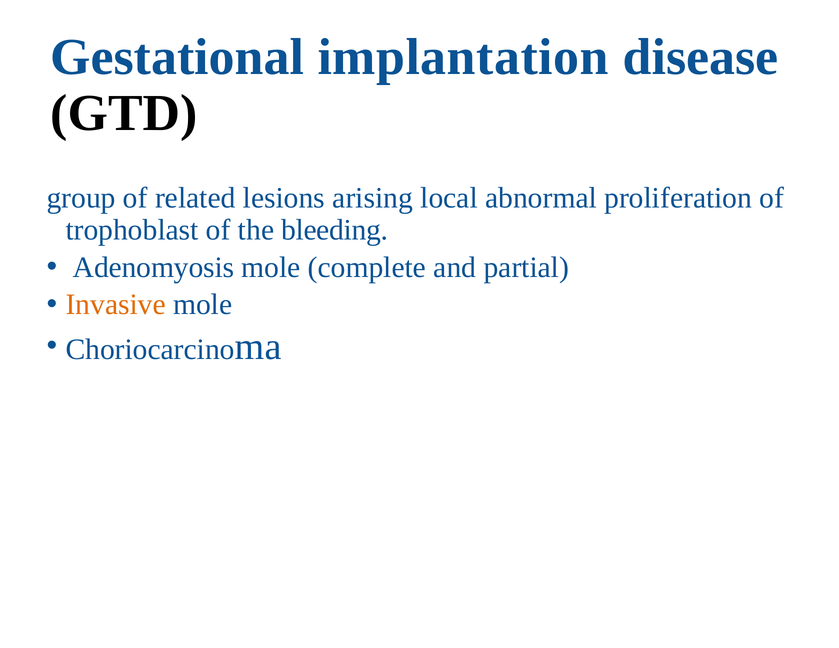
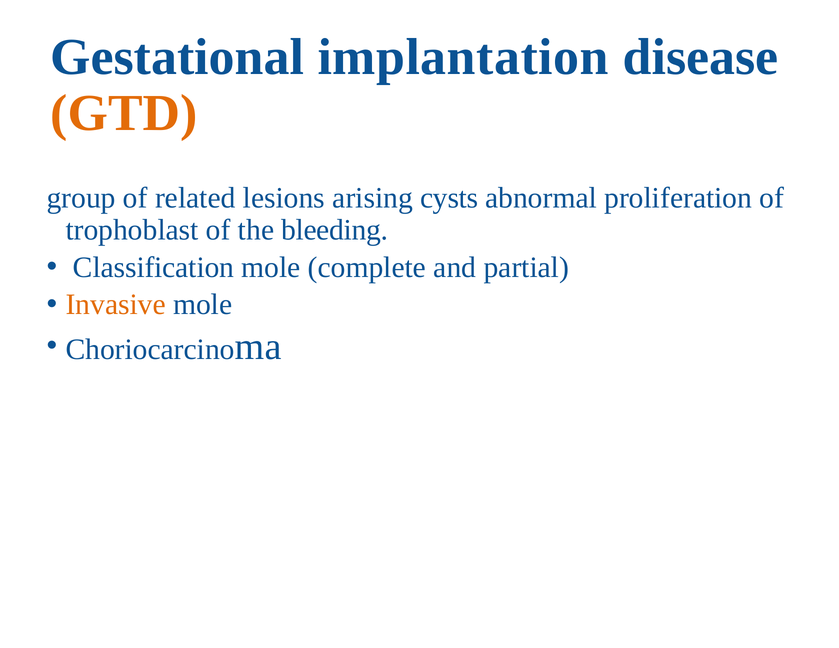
GTD colour: black -> orange (124, 113)
local: local -> cysts (449, 198)
Adenomyosis: Adenomyosis -> Classification (154, 267)
